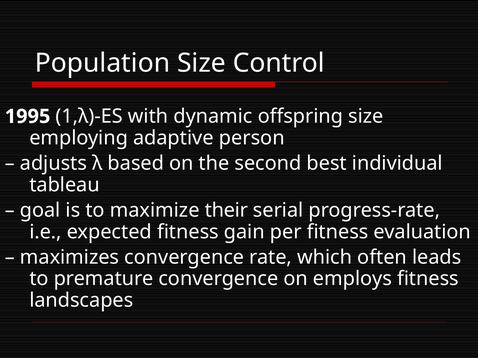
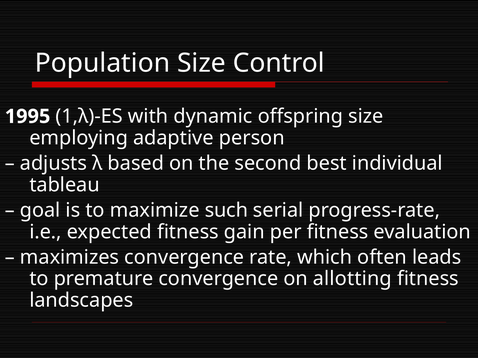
their: their -> such (226, 211)
employs: employs -> allotting (352, 279)
